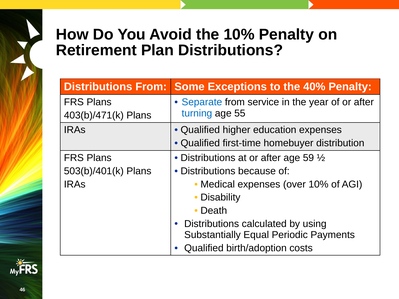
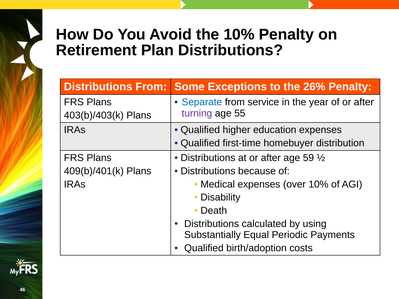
40%: 40% -> 26% (314, 87)
turning colour: blue -> purple (197, 113)
403(b)/471(k: 403(b)/471(k -> 403(b)/403(k (94, 115)
503(b)/401(k: 503(b)/401(k -> 409(b)/401(k (94, 171)
